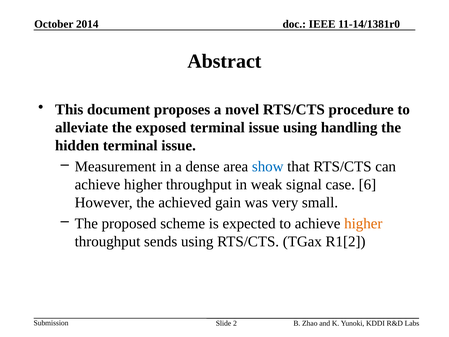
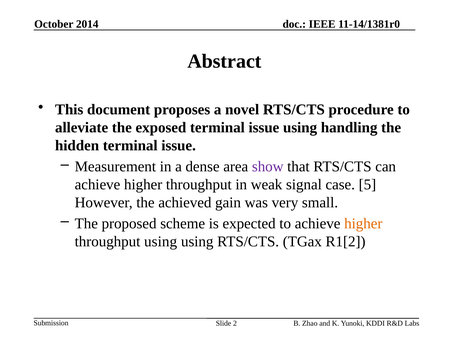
show colour: blue -> purple (268, 166)
6: 6 -> 5 (367, 184)
throughput sends: sends -> using (161, 241)
